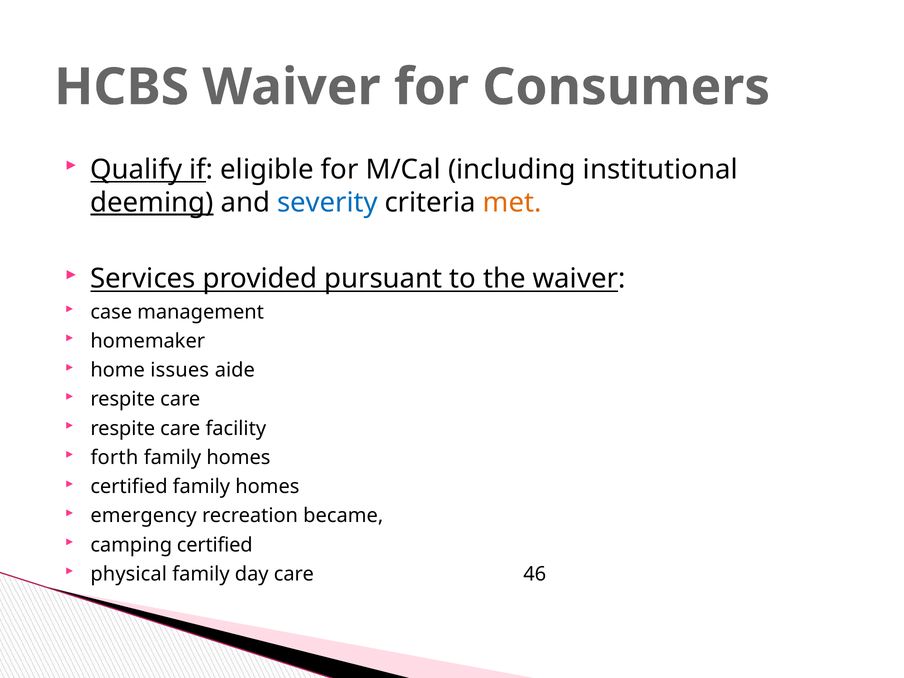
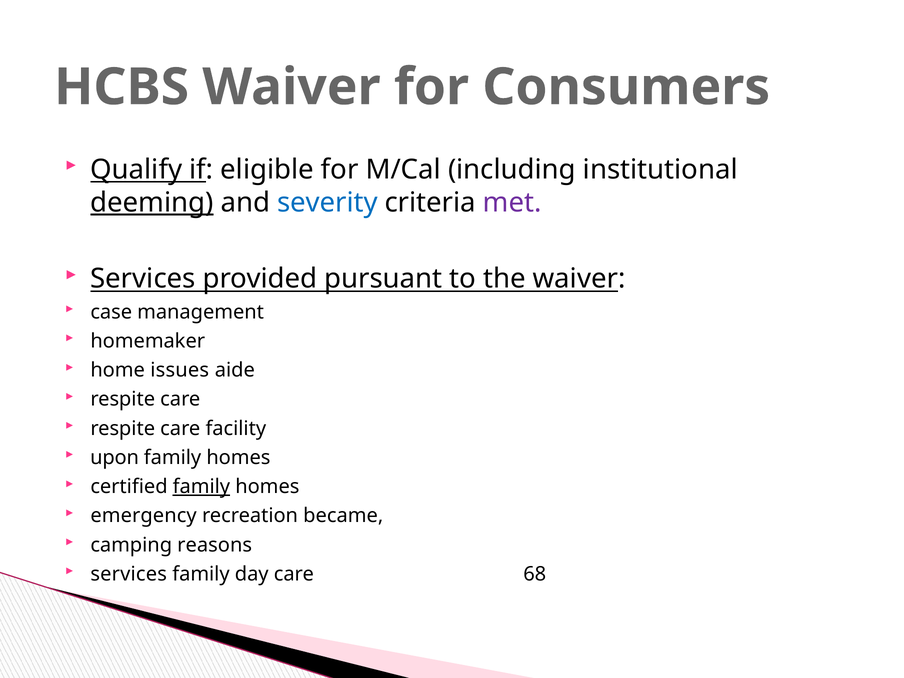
met colour: orange -> purple (512, 203)
forth: forth -> upon (115, 458)
family underline: none -> present (201, 487)
camping certified: certified -> reasons (215, 545)
physical: physical -> services (129, 574)
46: 46 -> 68 (535, 574)
